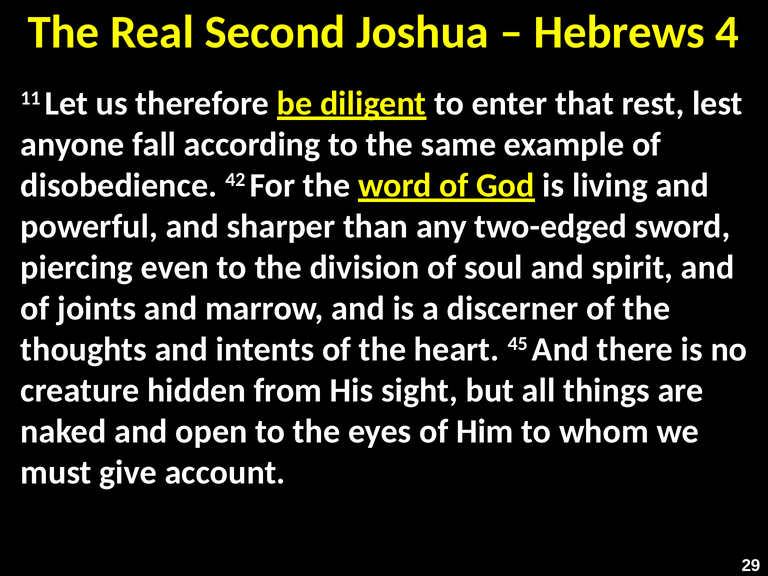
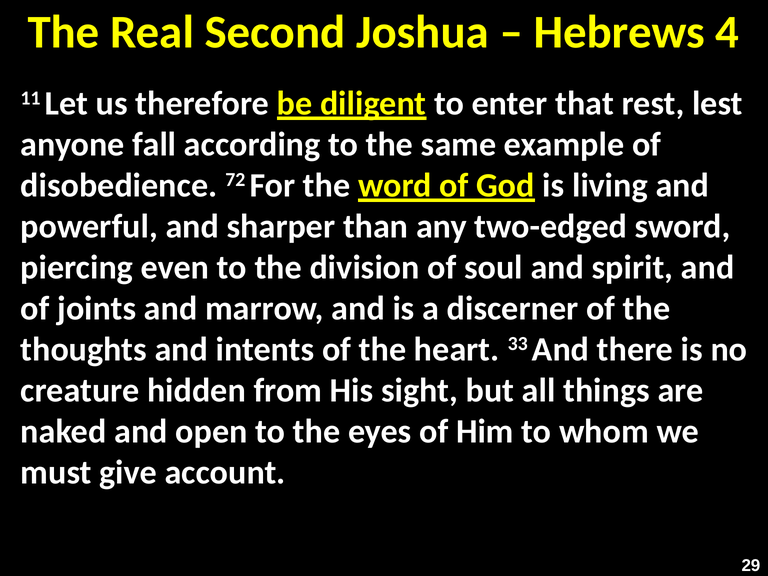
42: 42 -> 72 (235, 180)
45: 45 -> 33 (518, 344)
